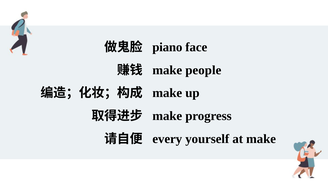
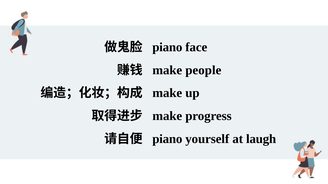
every: every -> piano (167, 139)
at make: make -> laugh (261, 139)
